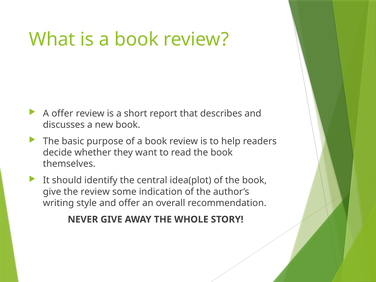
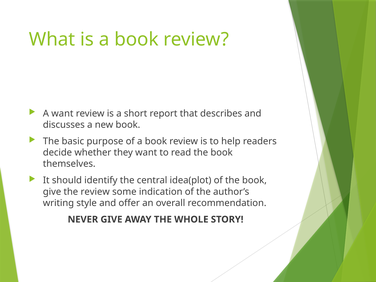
A offer: offer -> want (62, 114)
